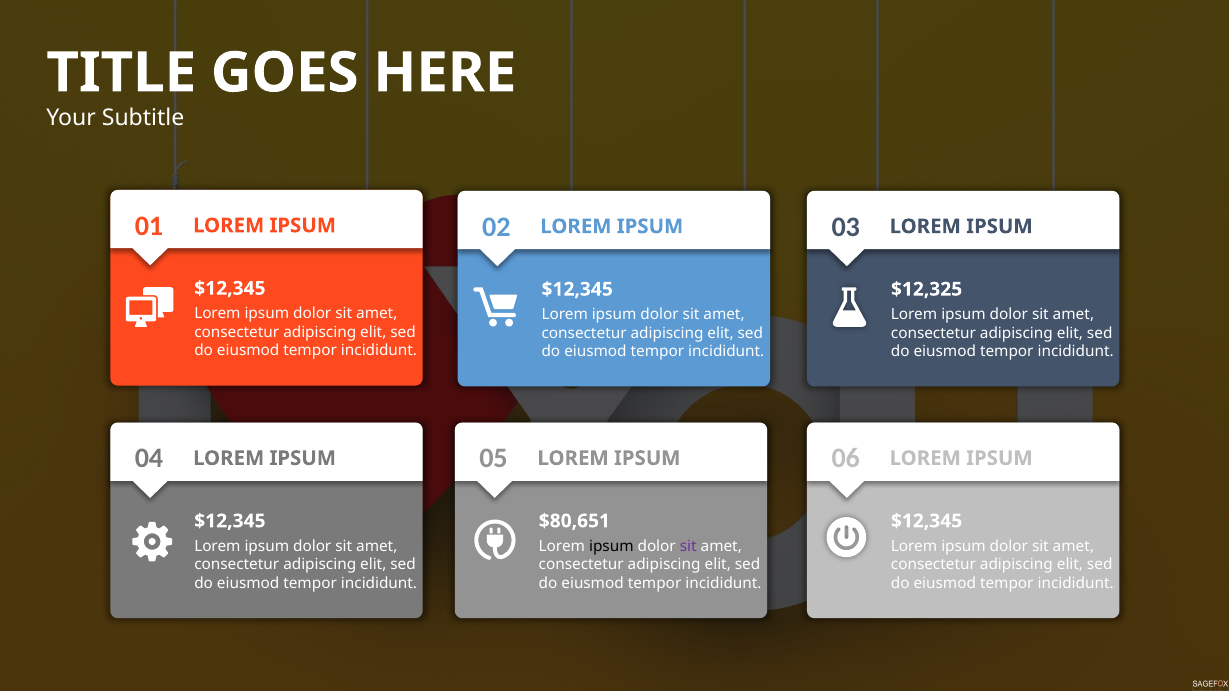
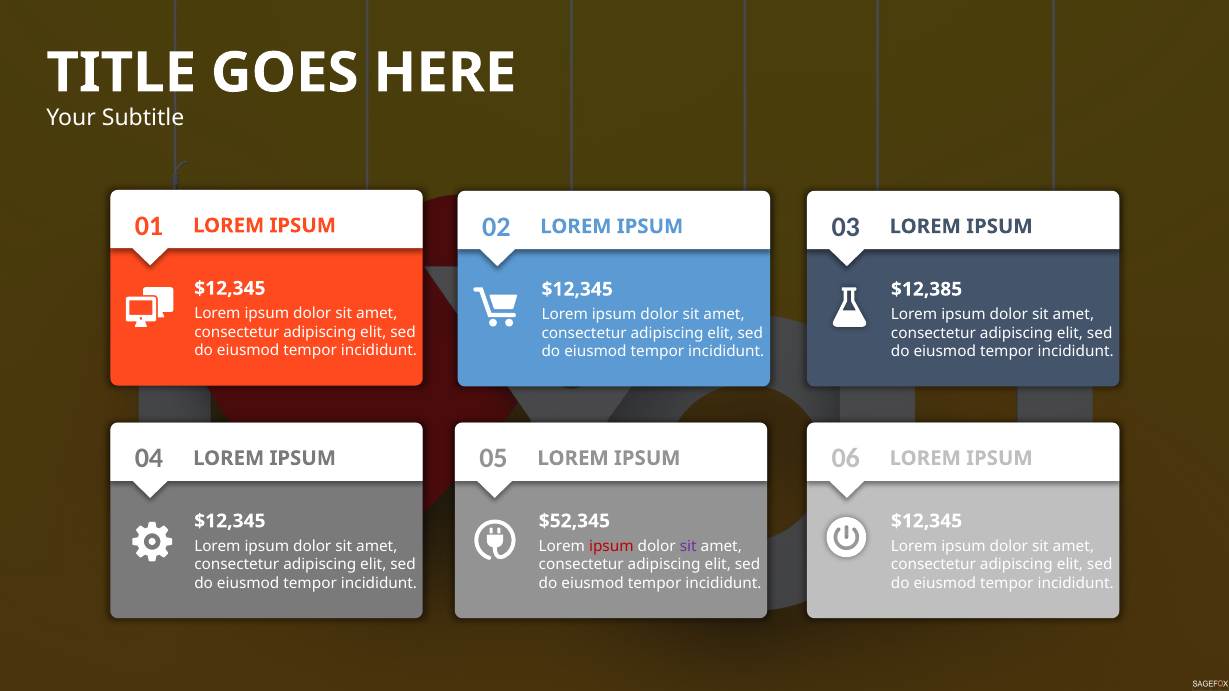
$12,325: $12,325 -> $12,385 (927, 289)
$80,651: $80,651 -> $52,345 (574, 521)
ipsum colour: black -> red (611, 547)
